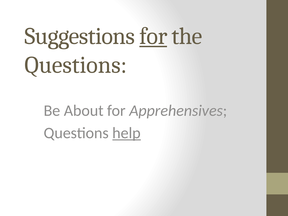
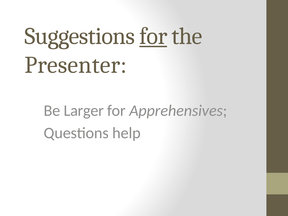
Questions: Questions -> Presenter (76, 65)
About: About -> Larger (84, 111)
help underline: present -> none (127, 133)
